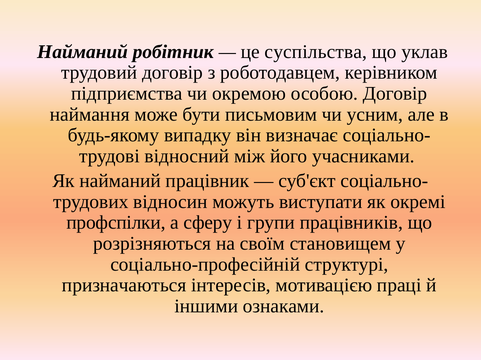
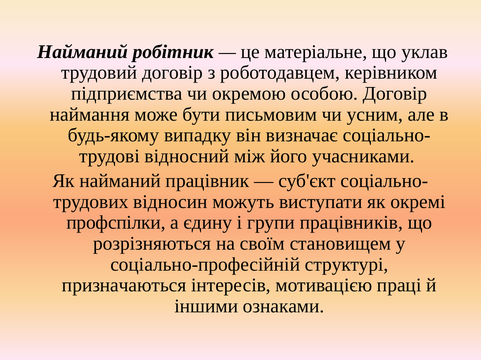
суспільства: суспільства -> матеріальне (316, 52)
сферу: сферу -> єдину (208, 223)
